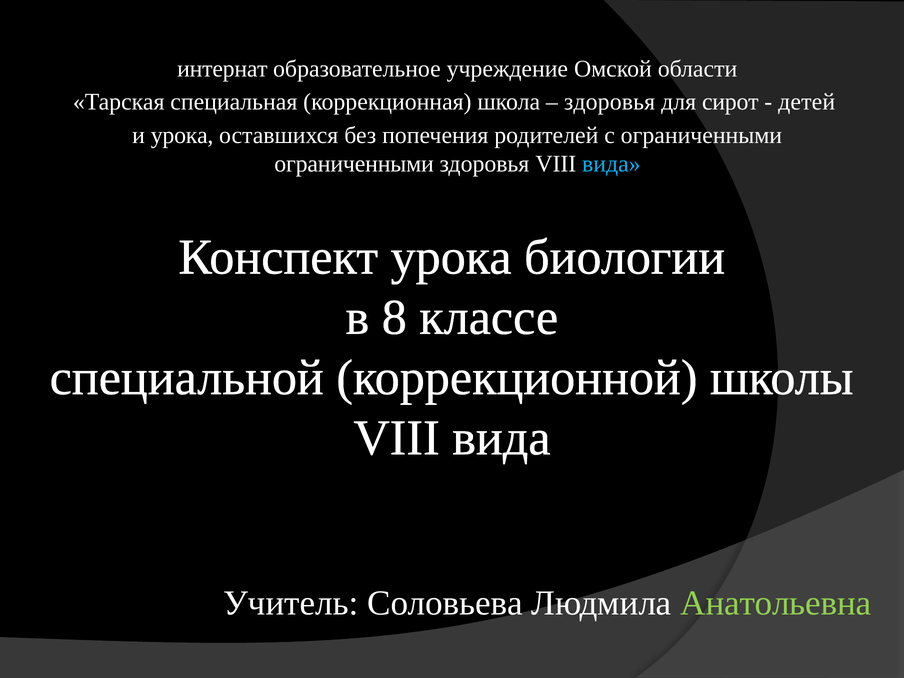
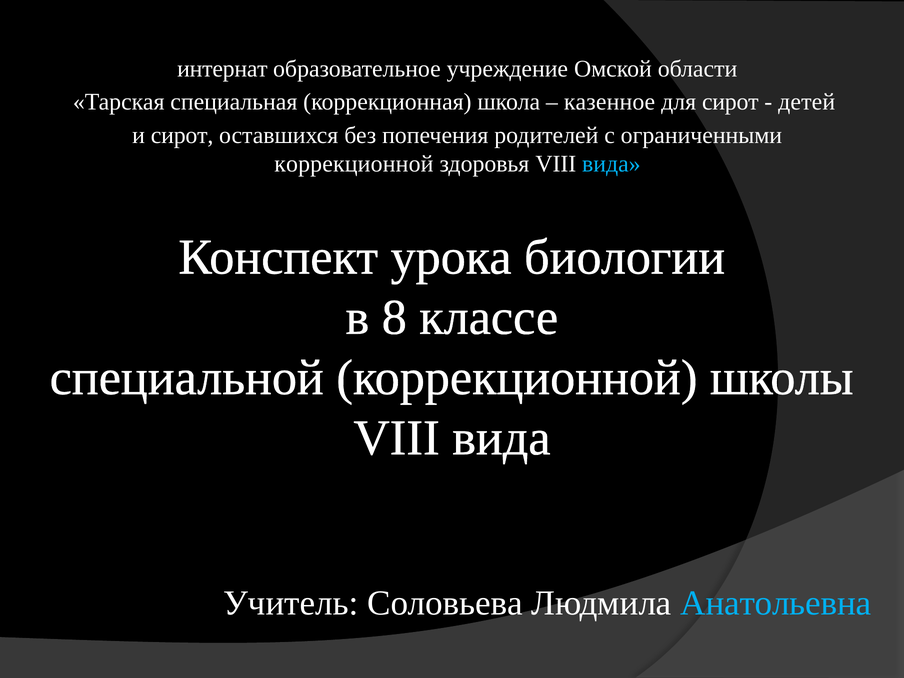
здоровья: здоровья -> казенное (610, 102)
и урока: урока -> сирот (182, 135)
ограниченными: ограниченными -> коррекционной (354, 164)
Анатольевна colour: light green -> light blue (776, 603)
